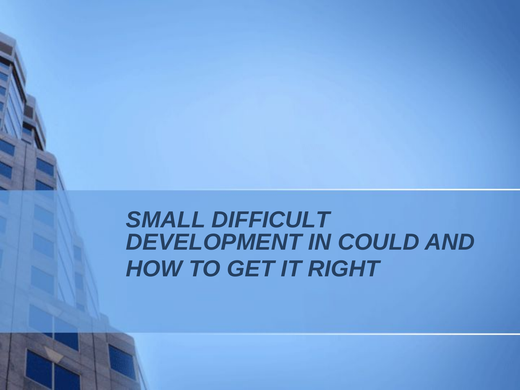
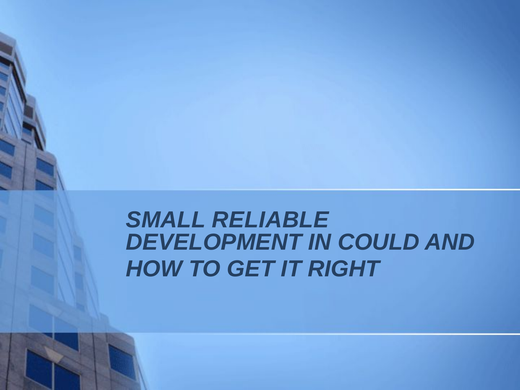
DIFFICULT: DIFFICULT -> RELIABLE (270, 220)
